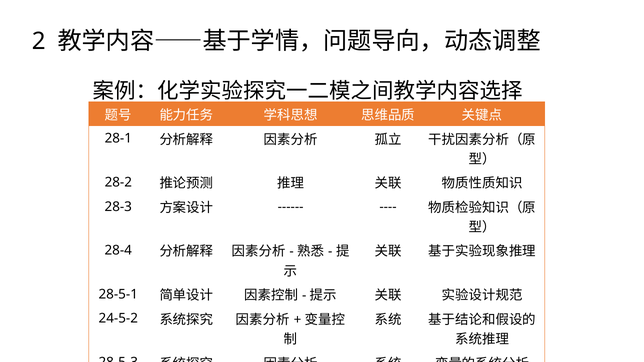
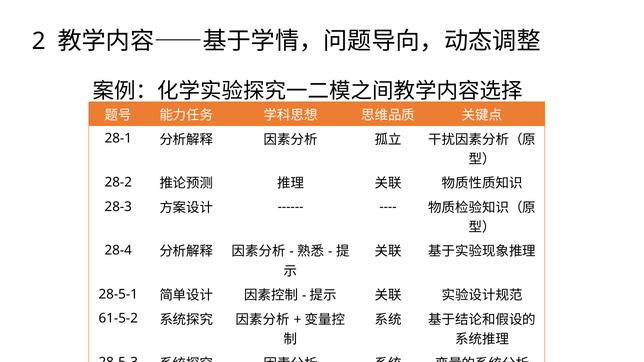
24-5-2: 24-5-2 -> 61-5-2 (118, 319)
